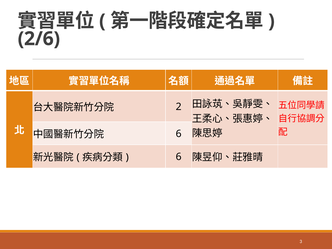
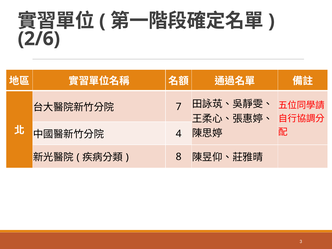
2: 2 -> 7 (179, 107)
6: 6 -> 4 (179, 134)
6: 6 -> 8 (179, 157)
